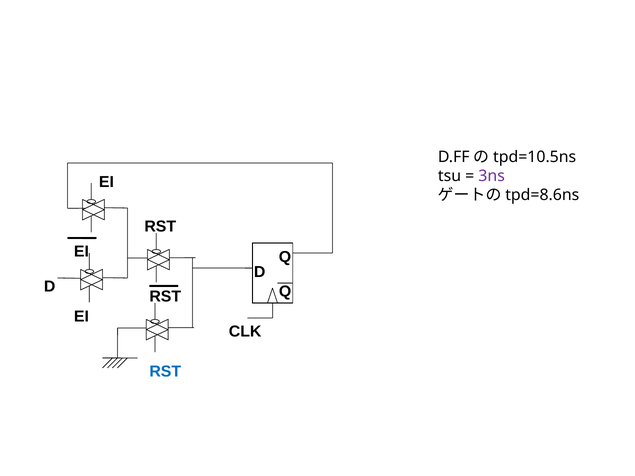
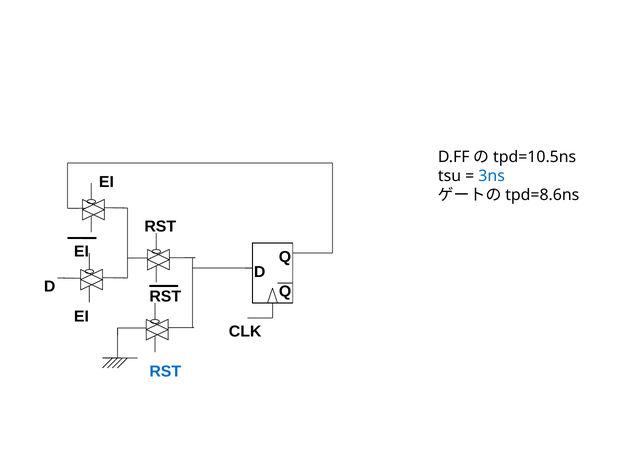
3ns colour: purple -> blue (492, 176)
